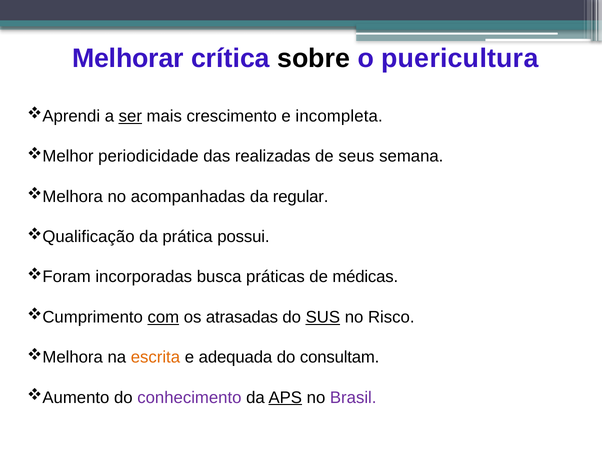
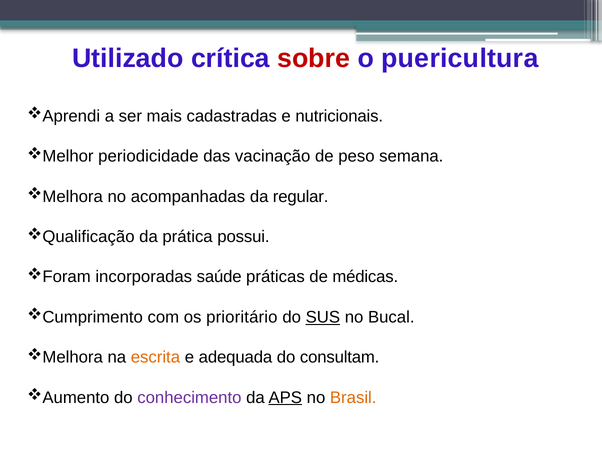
Melhorar: Melhorar -> Utilizado (128, 59)
sobre colour: black -> red (314, 59)
ser underline: present -> none (130, 116)
crescimento: crescimento -> cadastradas (232, 116)
incompleta: incompleta -> nutricionais (339, 116)
realizadas: realizadas -> vacinação (273, 156)
seus: seus -> peso (356, 156)
busca: busca -> saúde (219, 277)
com underline: present -> none (163, 317)
atrasadas: atrasadas -> prioritário (242, 317)
Risco: Risco -> Bucal (391, 317)
Brasil colour: purple -> orange (353, 397)
